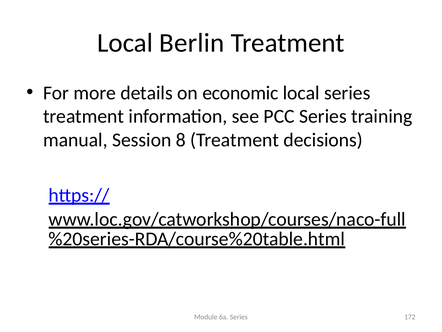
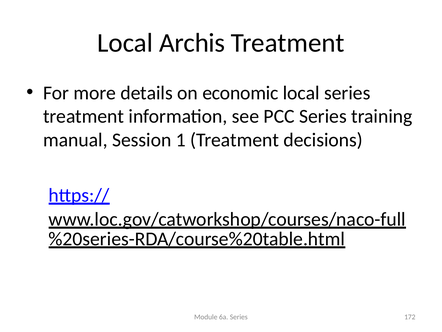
Berlin: Berlin -> Archis (192, 43)
8: 8 -> 1 (181, 140)
